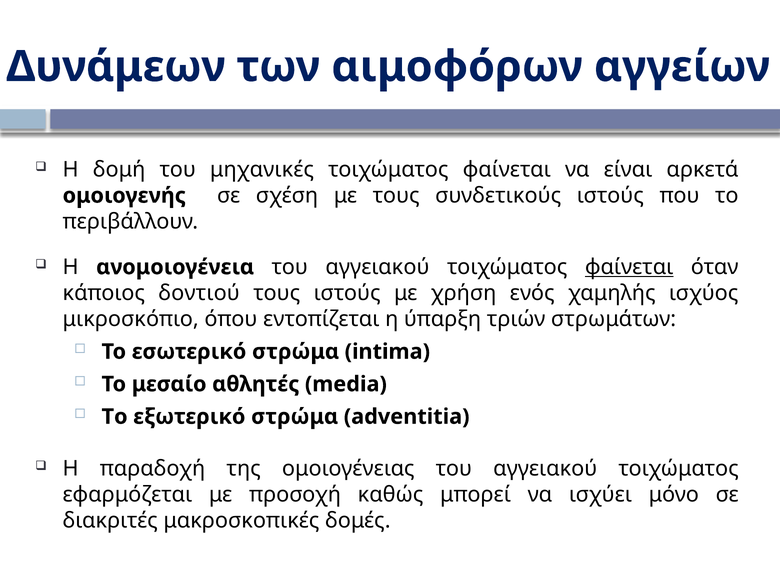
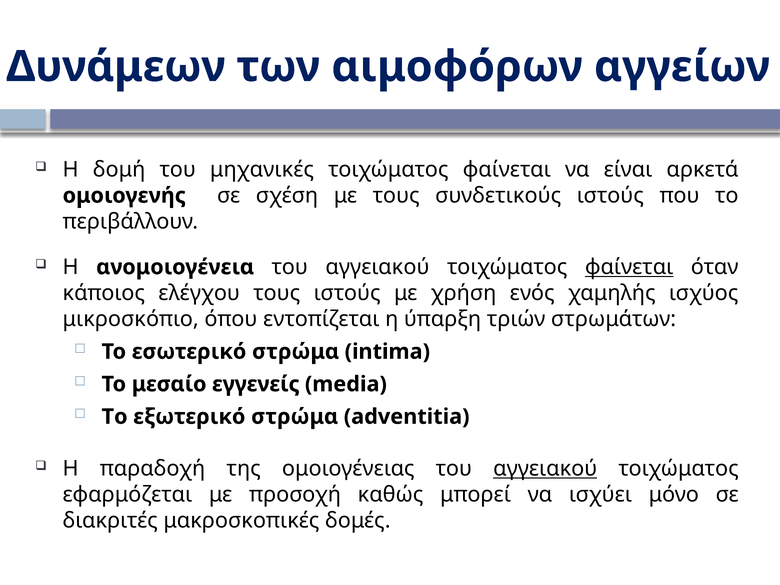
δοντιού: δοντιού -> ελέγχου (199, 293)
αθλητές: αθλητές -> εγγενείς (256, 384)
αγγειακού underline: none -> present (545, 469)
